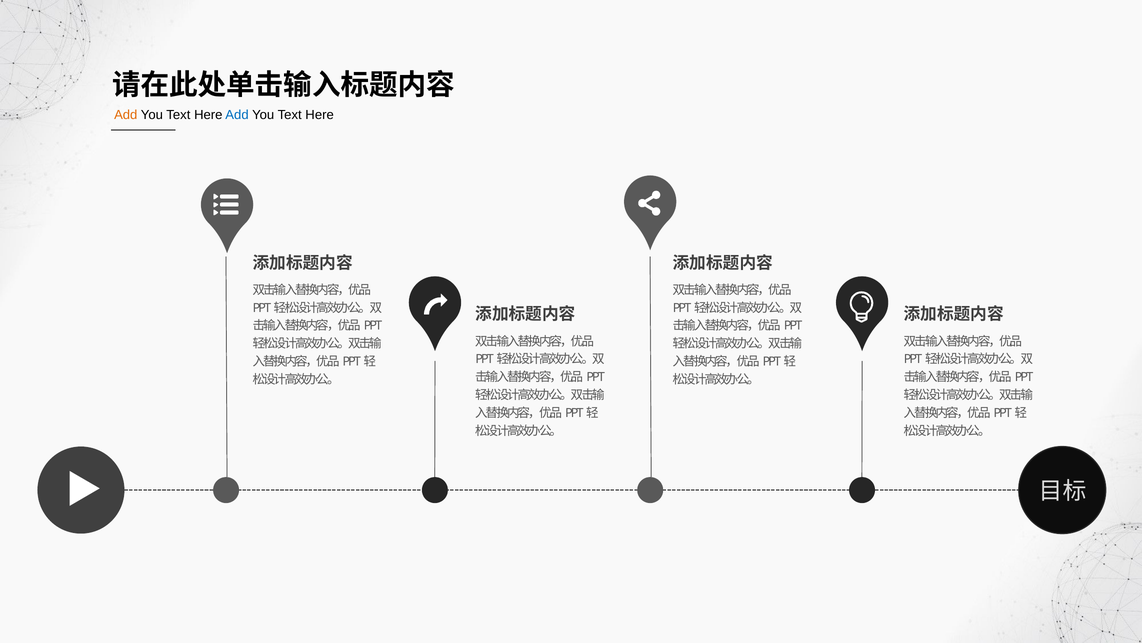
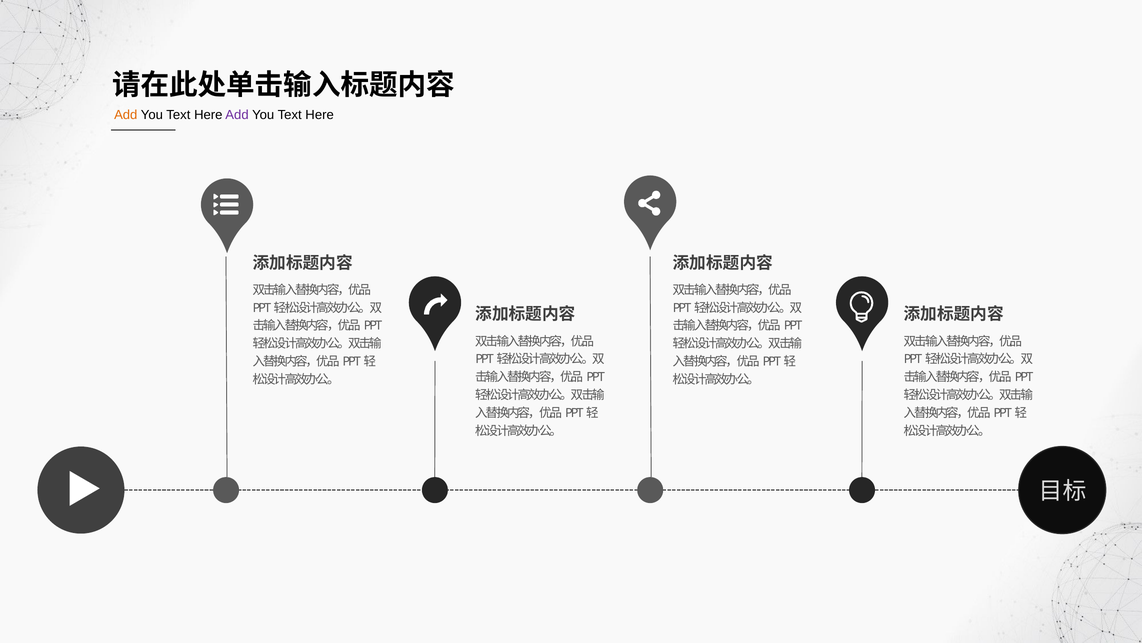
Add colour: blue -> purple (237, 115)
